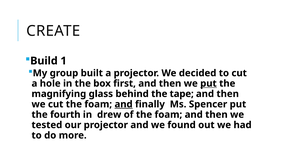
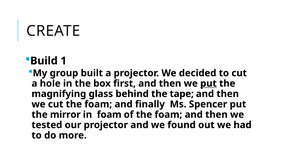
and underline: present -> none (124, 104)
fourth: fourth -> mirror (65, 115)
in drew: drew -> foam (109, 115)
